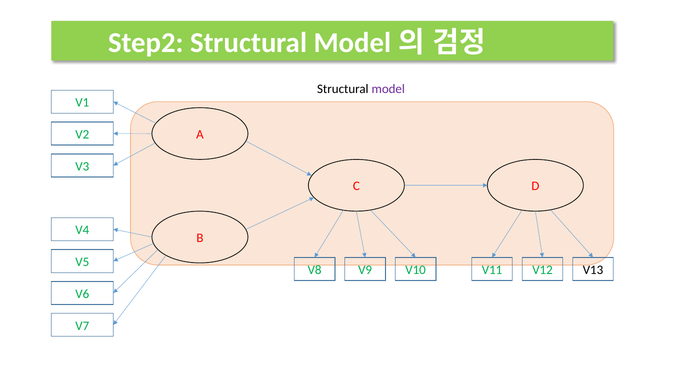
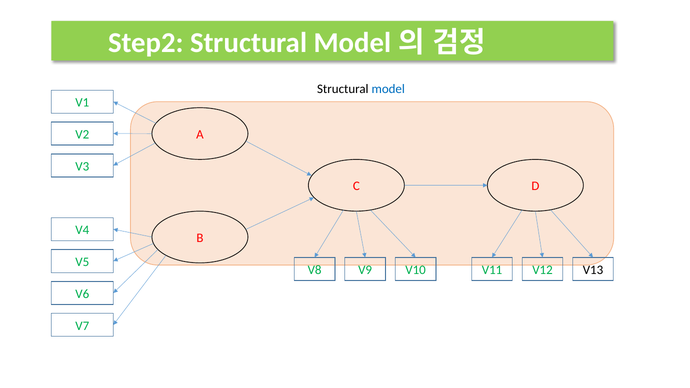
model colour: purple -> blue (388, 89)
